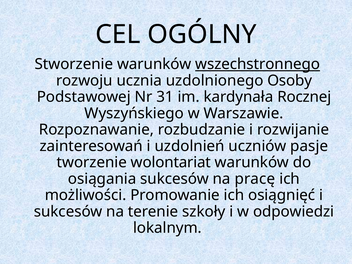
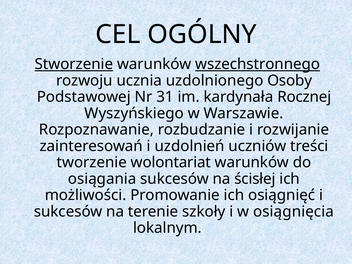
Stworzenie underline: none -> present (74, 64)
pasje: pasje -> treści (309, 146)
pracę: pracę -> ścisłej (255, 179)
odpowiedzi: odpowiedzi -> osiągnięcia (293, 212)
